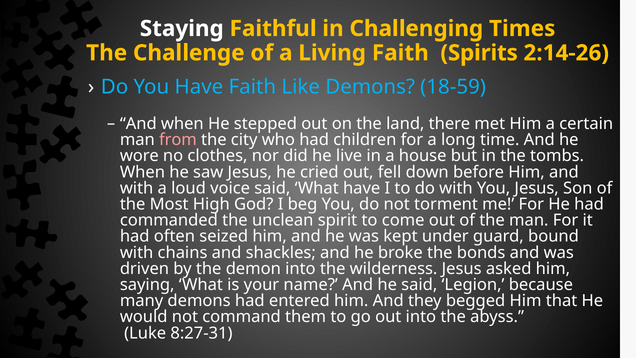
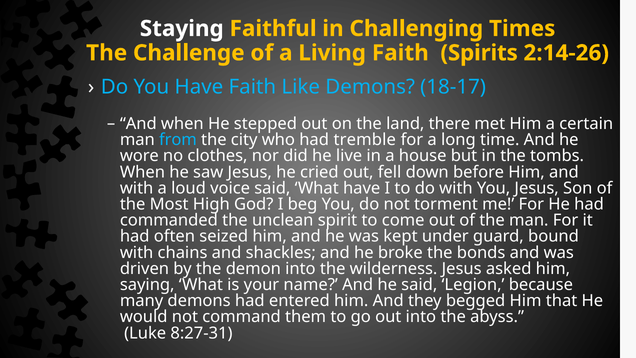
18-59: 18-59 -> 18-17 (453, 87)
from colour: pink -> light blue (178, 140)
children: children -> tremble (365, 140)
